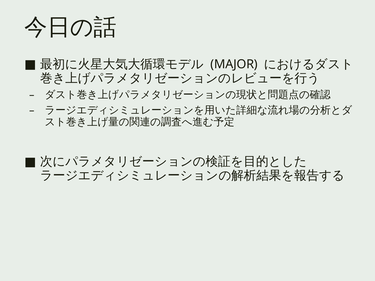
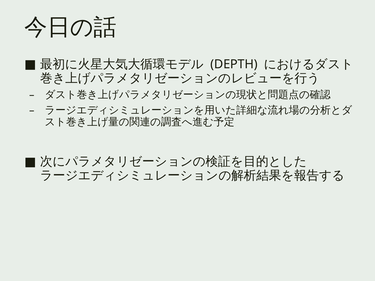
MAJOR: MAJOR -> DEPTH (234, 64)
